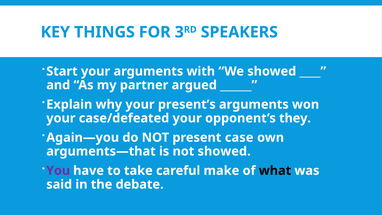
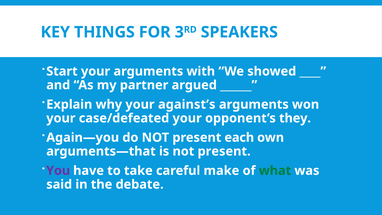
present’s: present’s -> against’s (187, 104)
case: case -> each (239, 137)
is not showed: showed -> present (224, 151)
what colour: black -> green (275, 171)
